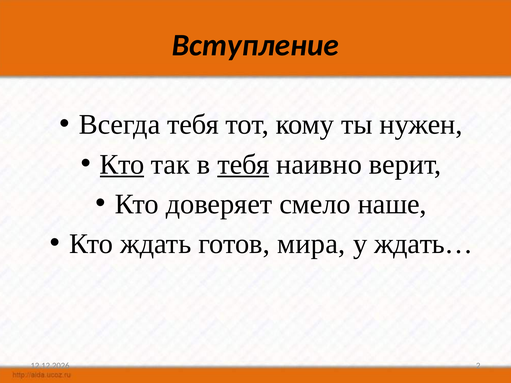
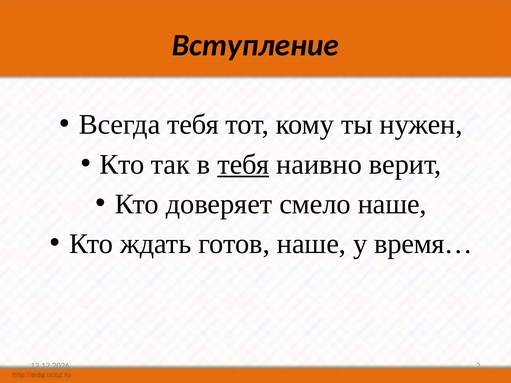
Кто underline: present -> none (122, 164)
готов мира: мира -> наше (311, 244)
ждать…: ждать… -> время… (423, 244)
